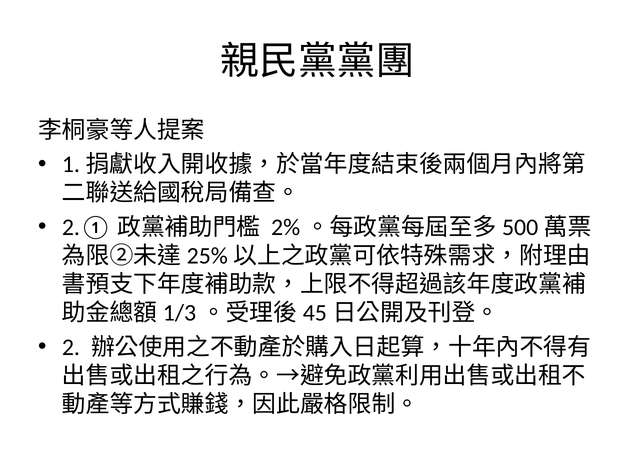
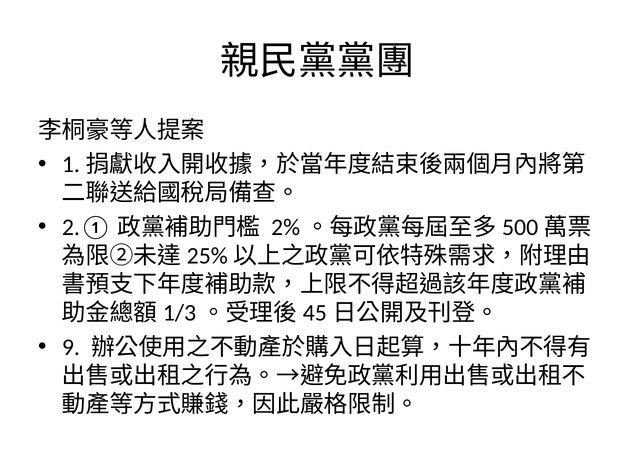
2: 2 -> 9 (71, 347)
